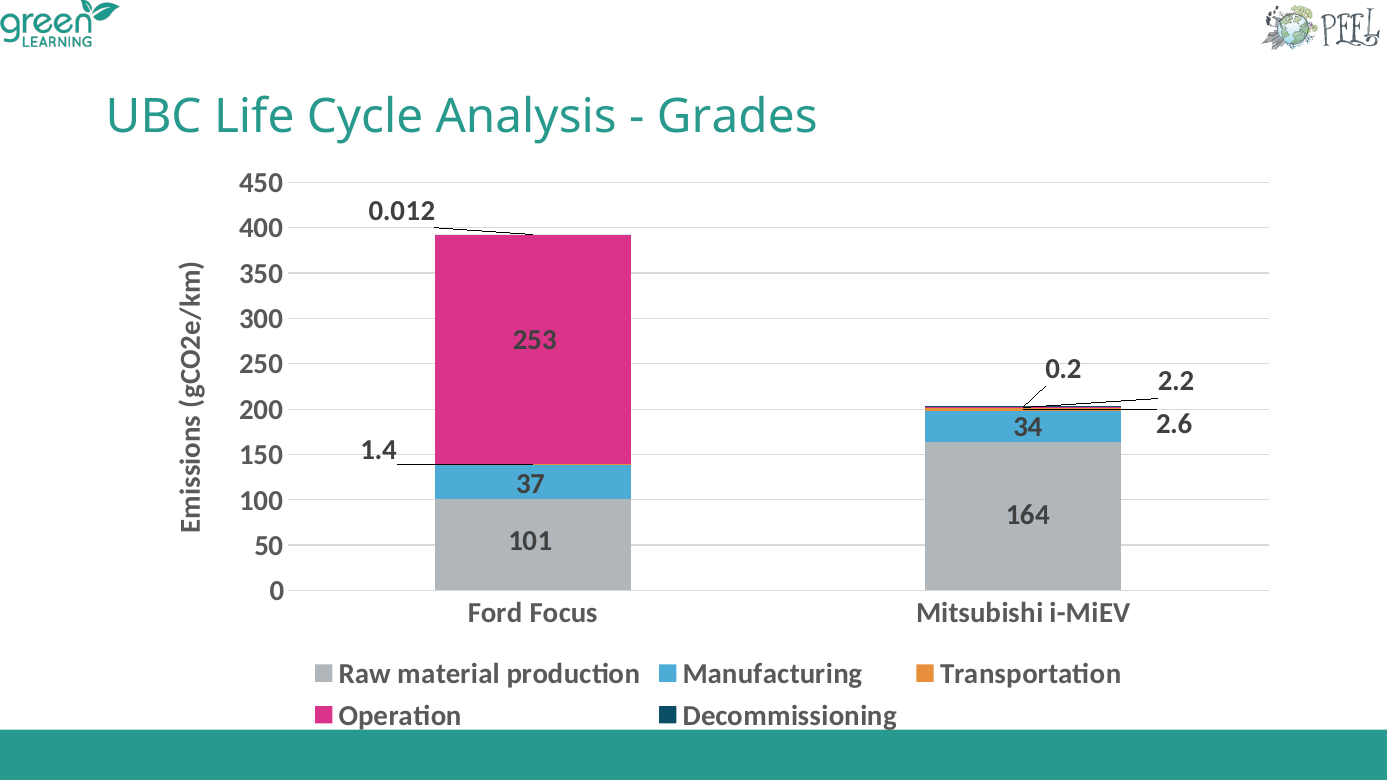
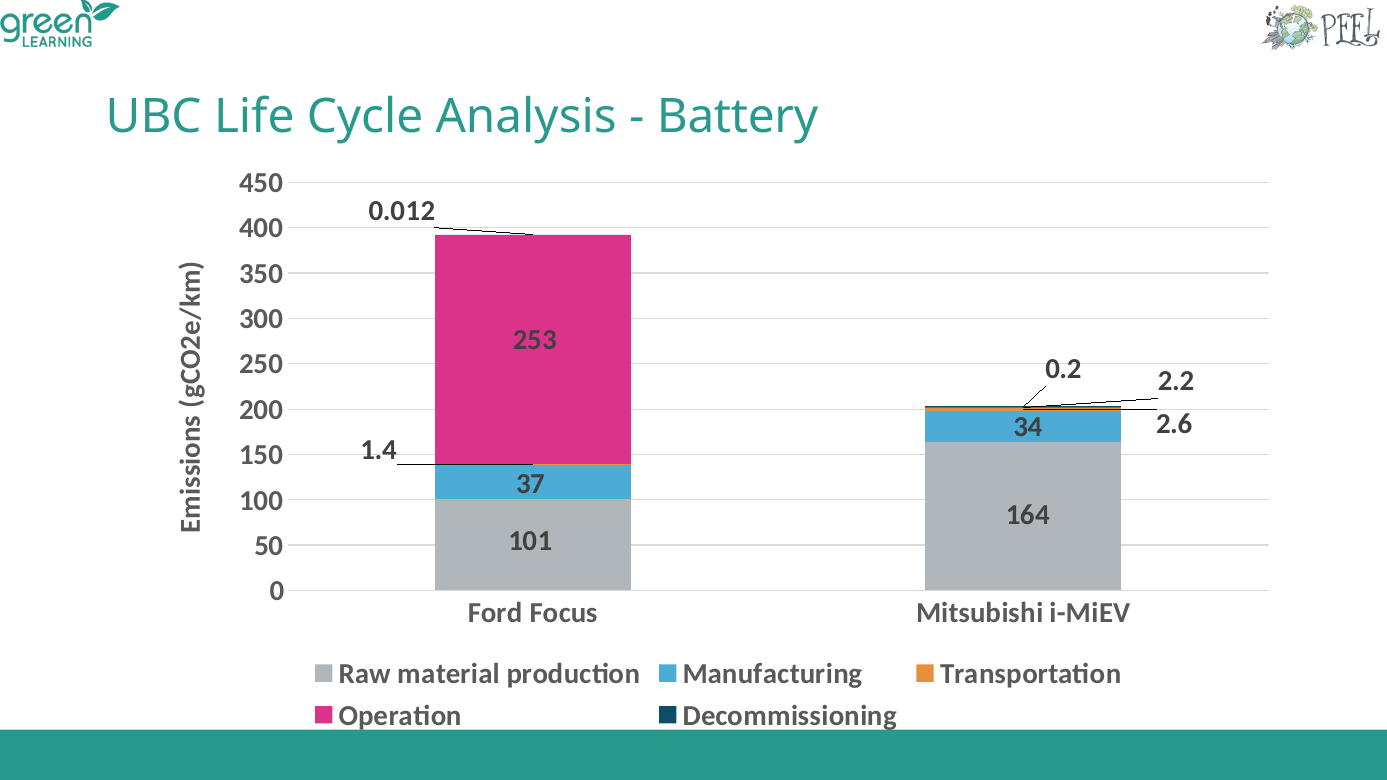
Grades: Grades -> Battery (738, 117)
